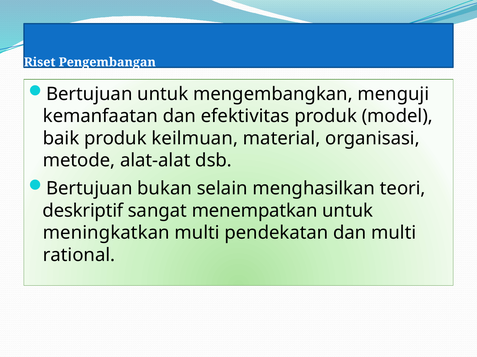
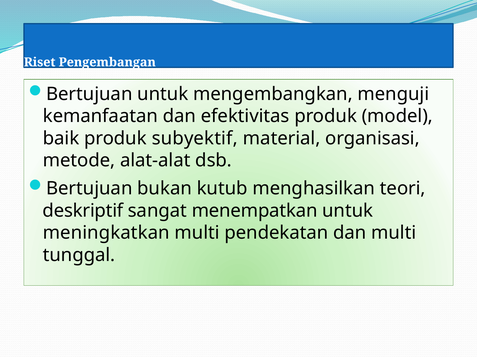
keilmuan: keilmuan -> subyektif (195, 139)
selain: selain -> kutub (222, 189)
rational: rational -> tunggal (79, 255)
